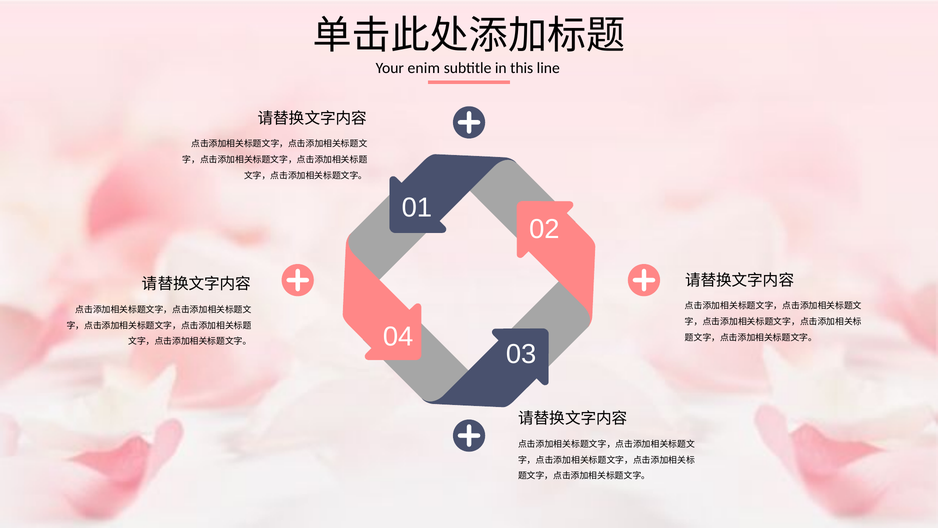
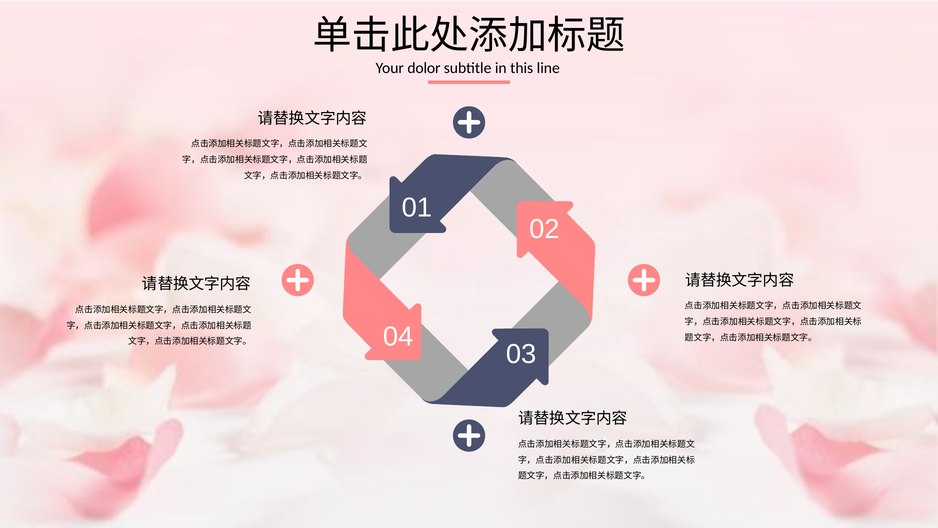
enim: enim -> dolor (424, 68)
